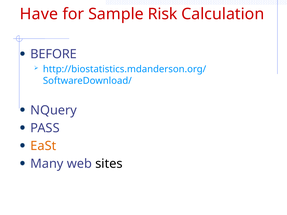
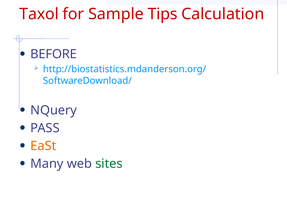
Have: Have -> Taxol (39, 14)
Risk: Risk -> Tips (163, 14)
sites colour: black -> green (109, 164)
